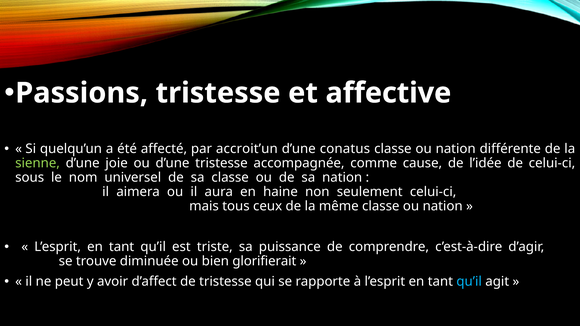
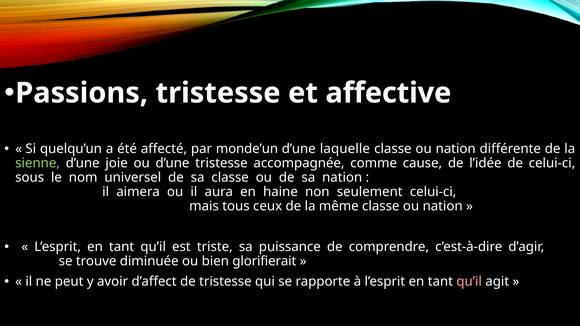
accroit’un: accroit’un -> monde’un (247, 149)
conatus: conatus -> laquelle (345, 149)
qu’il colour: light blue -> pink (469, 282)
